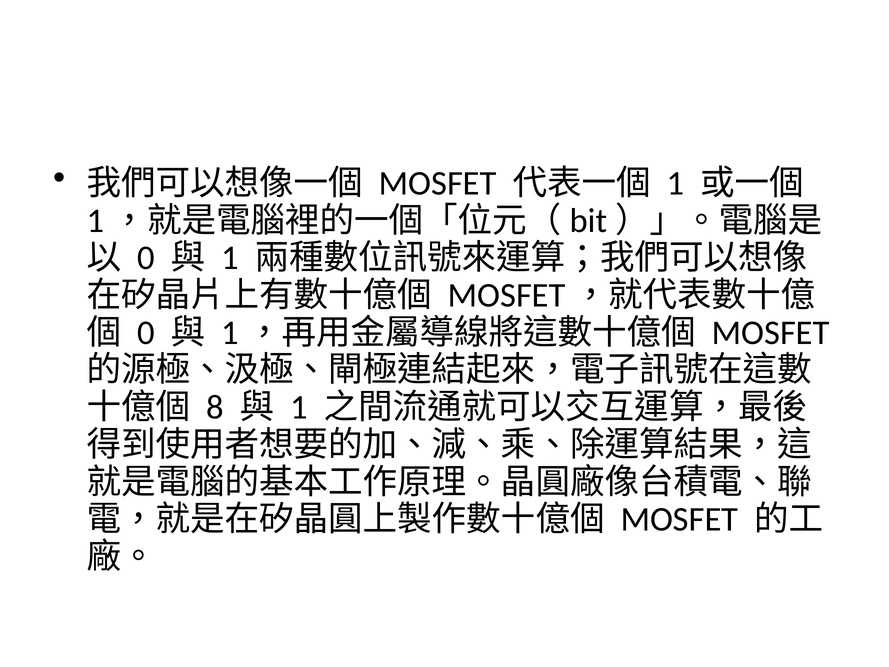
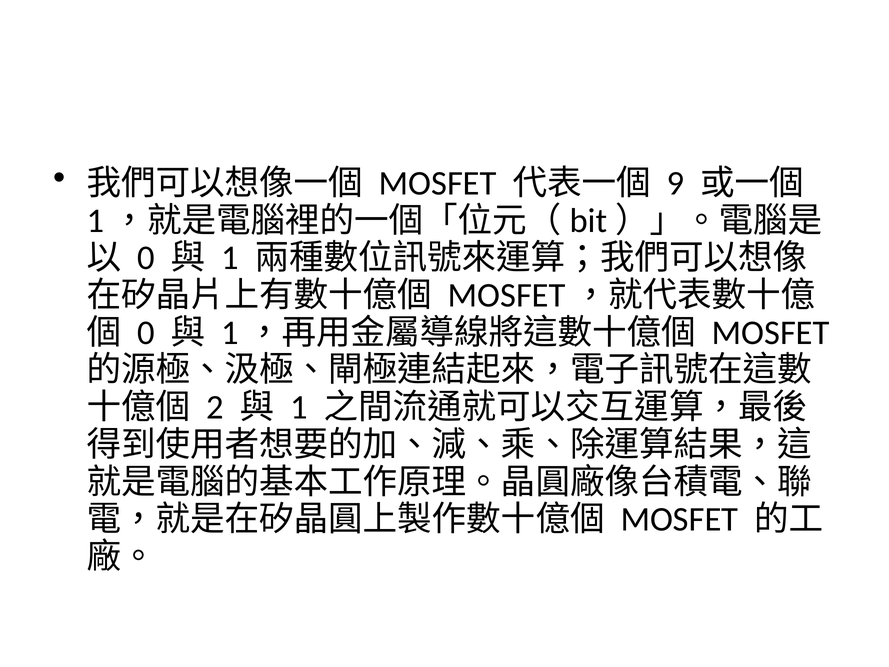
1: 1 -> 9 (676, 183)
8: 8 -> 2 (215, 407)
